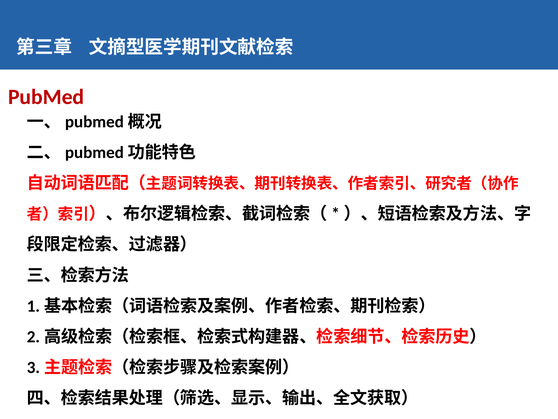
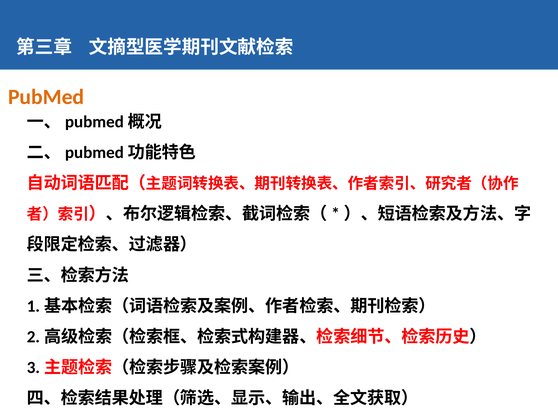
PubMed colour: red -> orange (46, 97)
